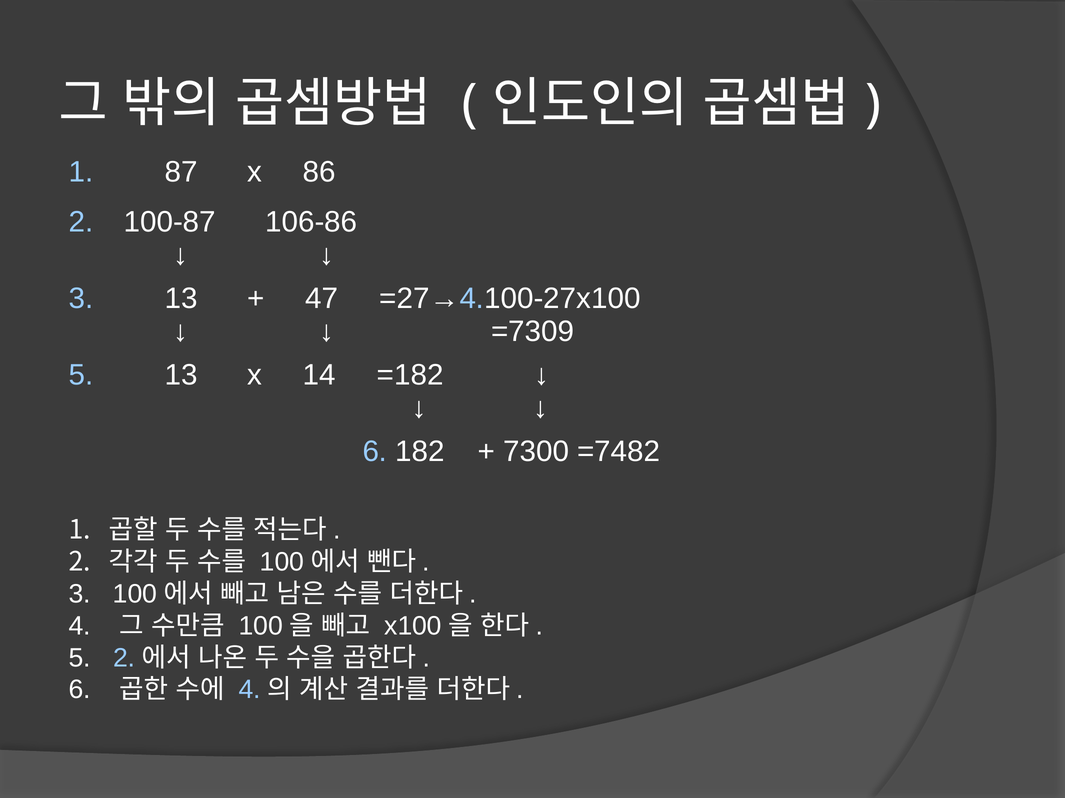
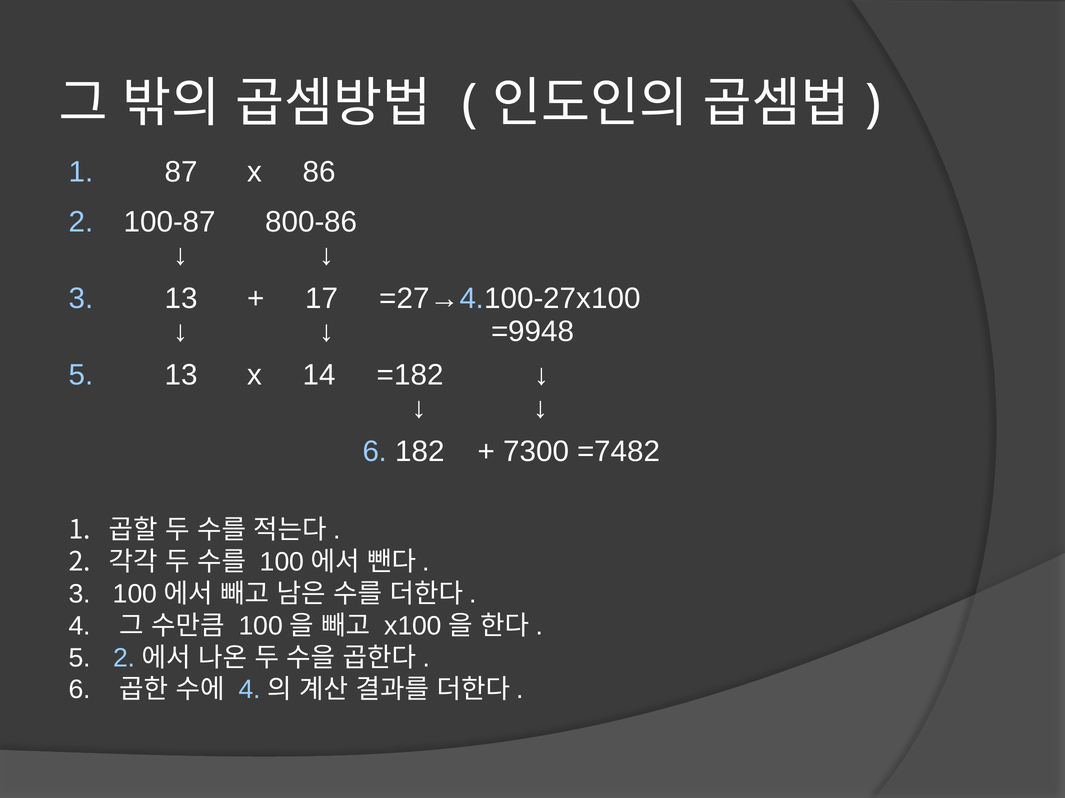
106-86: 106-86 -> 800-86 (311, 222)
47: 47 -> 17 (322, 299)
=7309: =7309 -> =9948 (533, 332)
